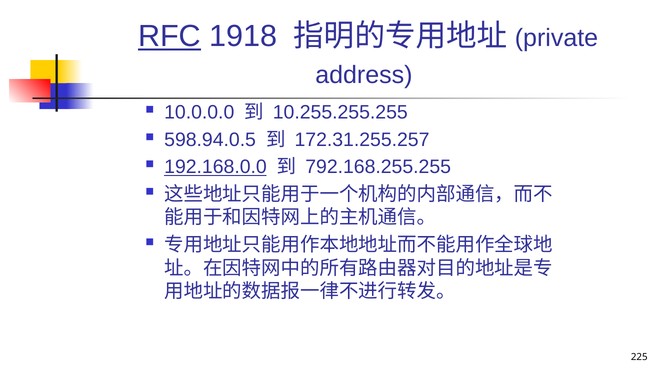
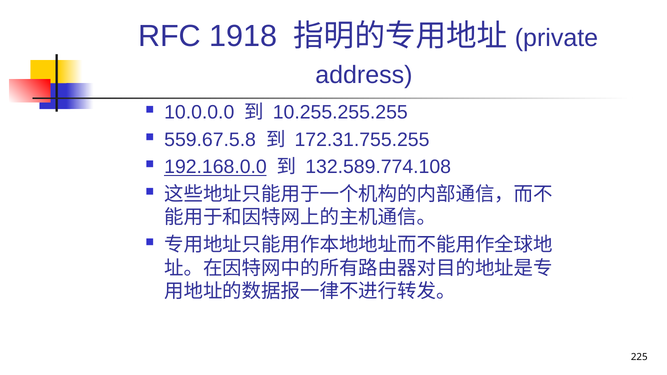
RFC underline: present -> none (170, 36)
598.94.0.5: 598.94.0.5 -> 559.67.5.8 (210, 140)
172.31.255.257: 172.31.255.257 -> 172.31.755.255 (362, 140)
792.168.255.255: 792.168.255.255 -> 132.589.774.108 (378, 167)
